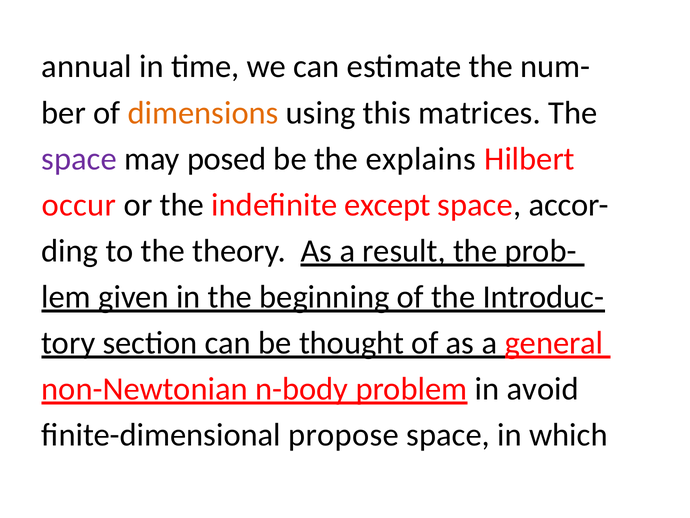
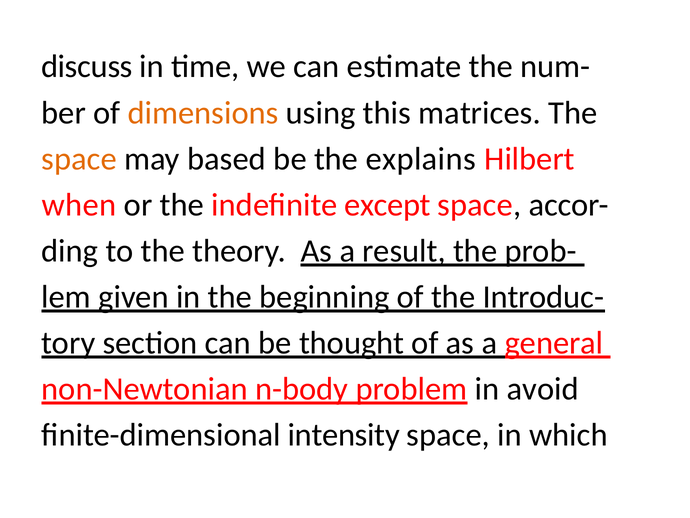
annual: annual -> discuss (87, 67)
space colour: purple -> orange (79, 159)
posed: posed -> based (227, 159)
occur: occur -> when (79, 205)
propose: propose -> intensity (344, 435)
